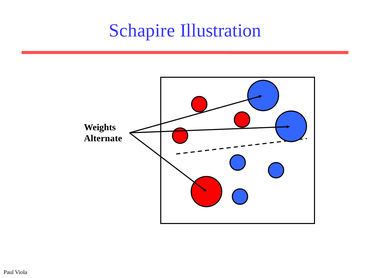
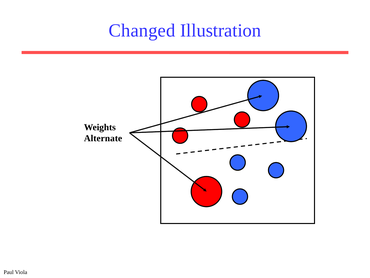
Schapire: Schapire -> Changed (142, 31)
